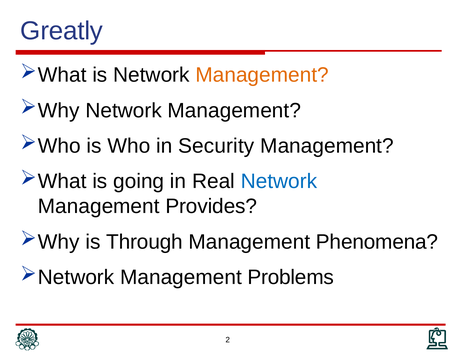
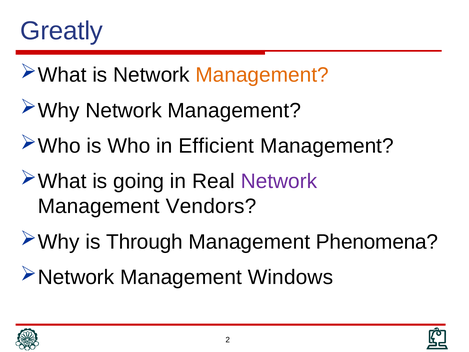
Security: Security -> Efficient (216, 146)
Network colour: blue -> purple (279, 181)
Provides: Provides -> Vendors (211, 206)
Problems: Problems -> Windows (290, 277)
